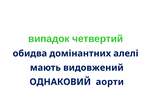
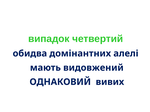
аорти: аорти -> вивих (110, 82)
